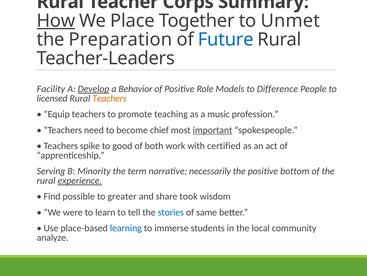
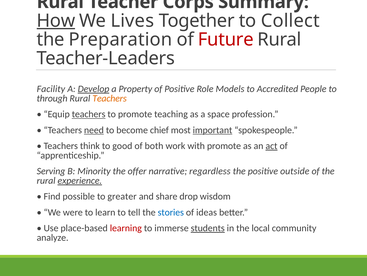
Place: Place -> Lives (132, 21)
Unmet: Unmet -> Collect (290, 21)
Future colour: blue -> red (226, 39)
Behavior: Behavior -> Property (135, 89)
Difference: Difference -> Accredited (277, 89)
licensed: licensed -> through (52, 98)
teachers underline: none -> present (89, 114)
music: music -> space (219, 114)
need underline: none -> present (94, 130)
spike: spike -> think (90, 146)
with certified: certified -> promote (224, 146)
act underline: none -> present (271, 146)
term: term -> offer (137, 171)
necessarily: necessarily -> regardless (210, 171)
bottom: bottom -> outside (295, 171)
took: took -> drop (189, 196)
same: same -> ideas (207, 212)
learning colour: blue -> red (126, 228)
students underline: none -> present (208, 228)
